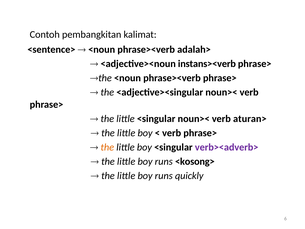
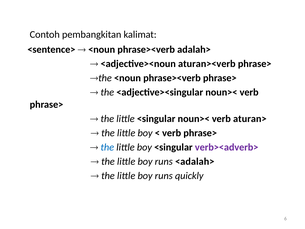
instans><verb: instans><verb -> aturan><verb (207, 64)
the colour: orange -> blue (107, 147)
<kosong>: <kosong> -> <adalah> (195, 161)
